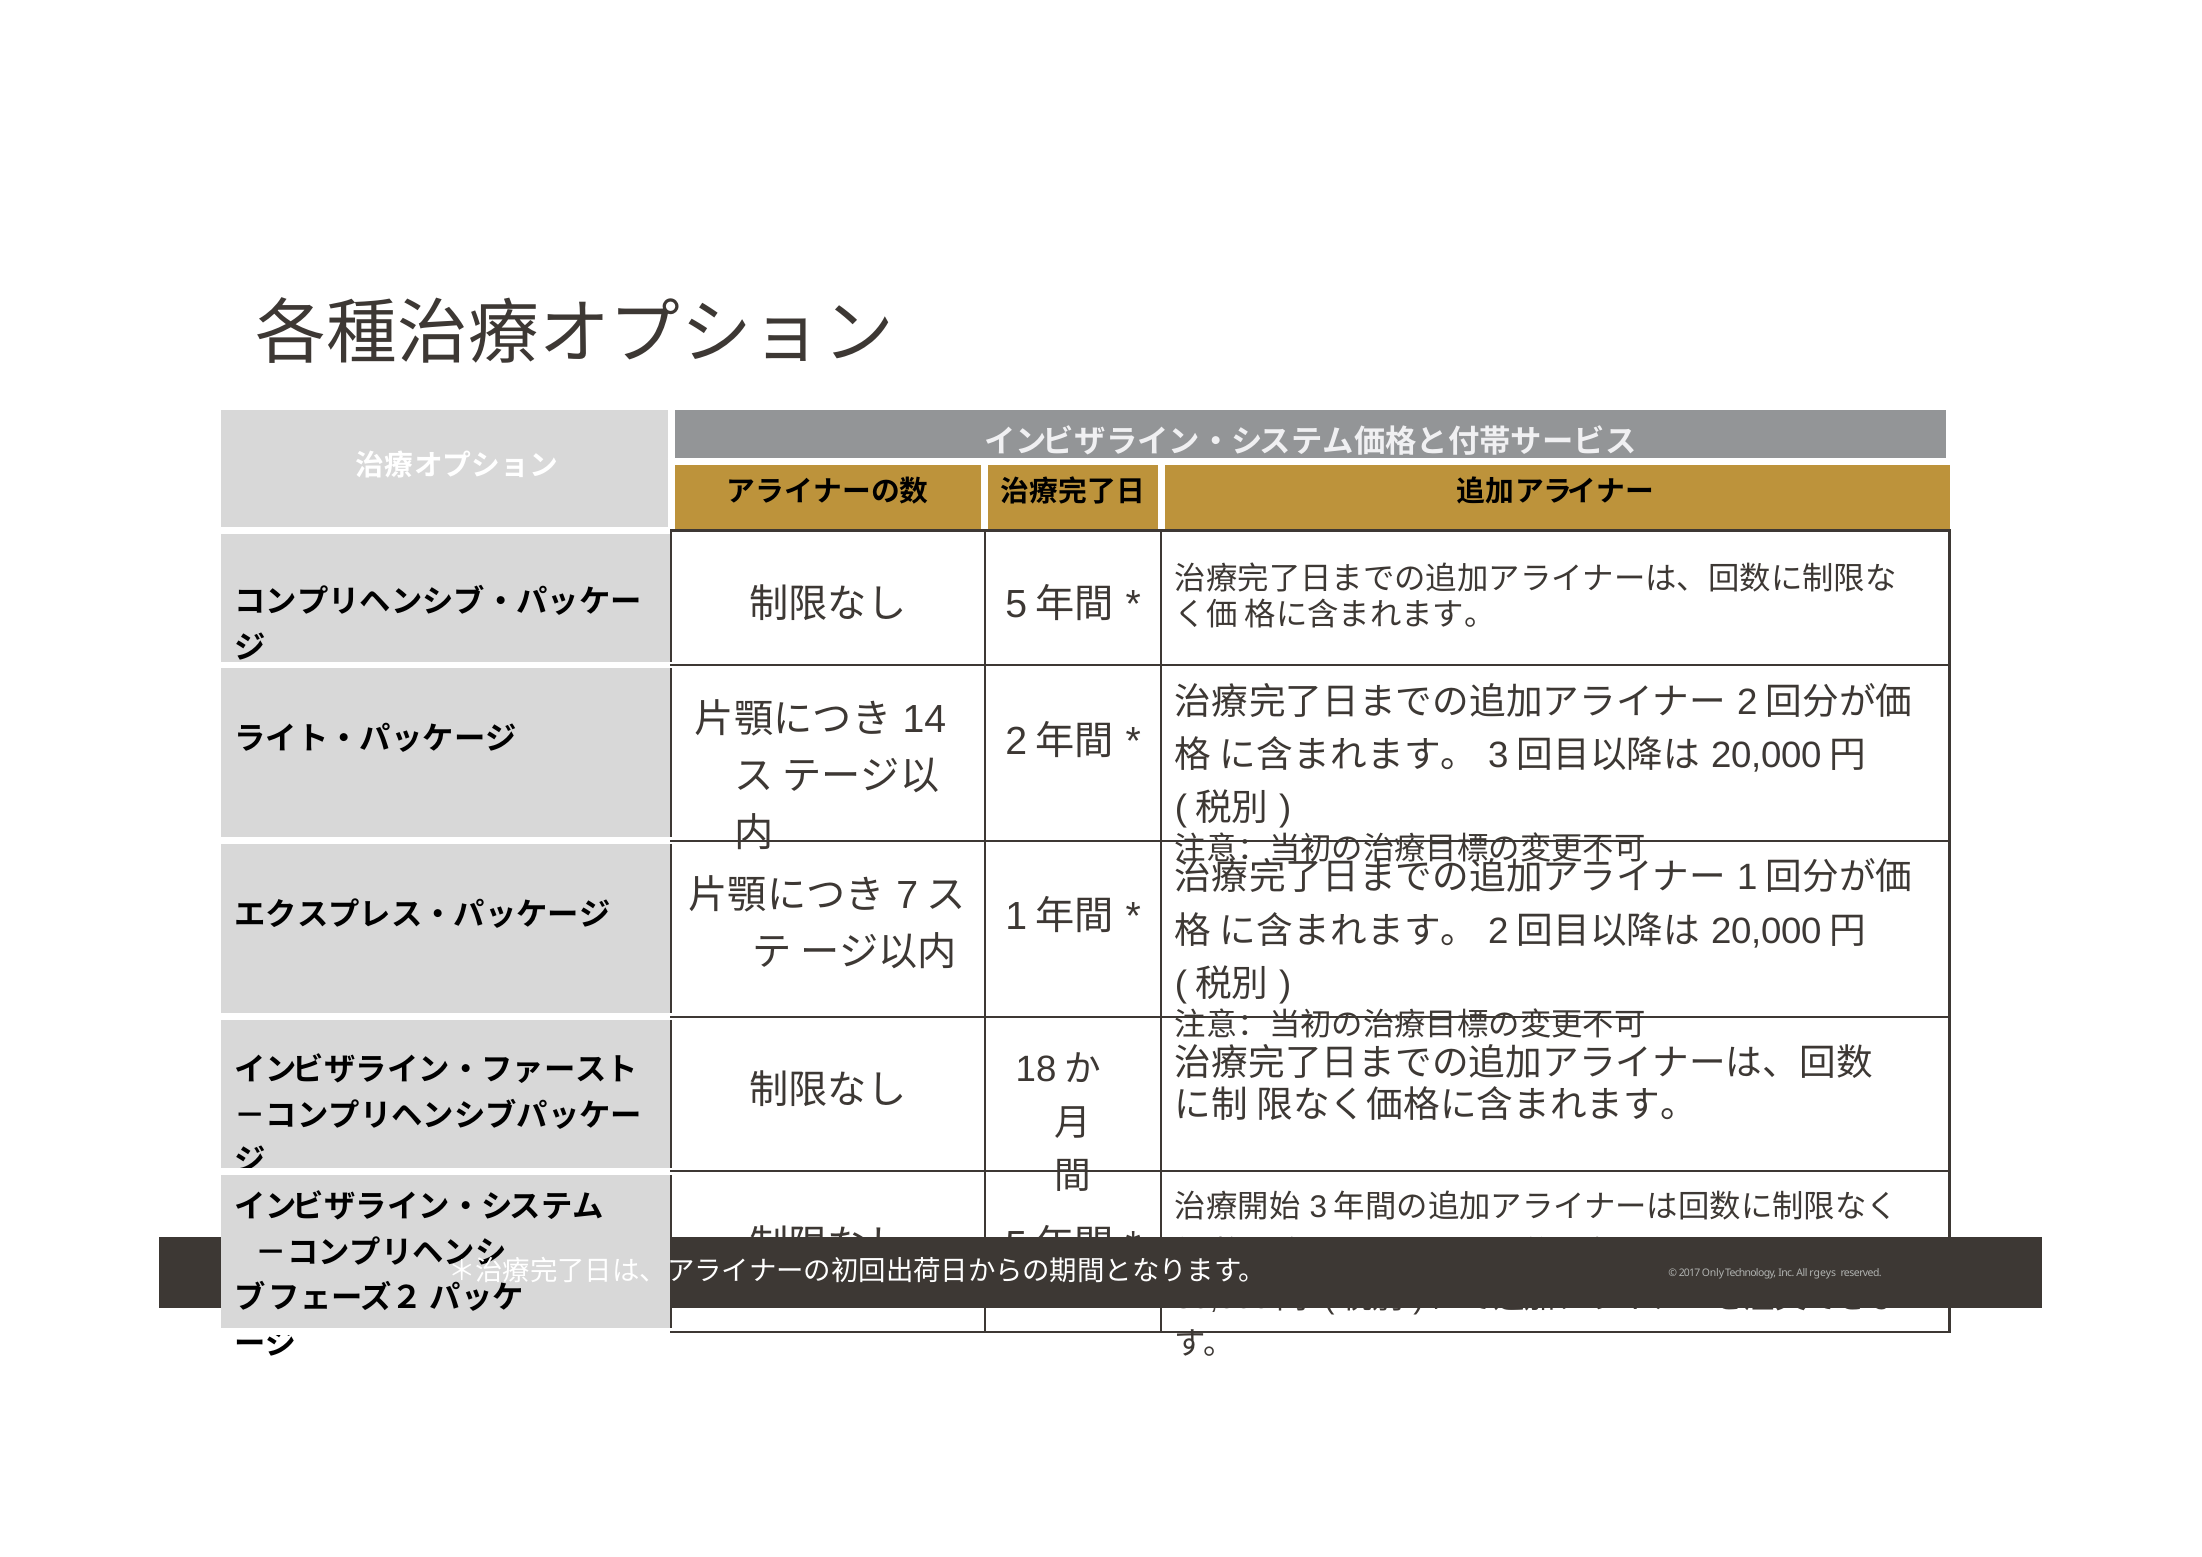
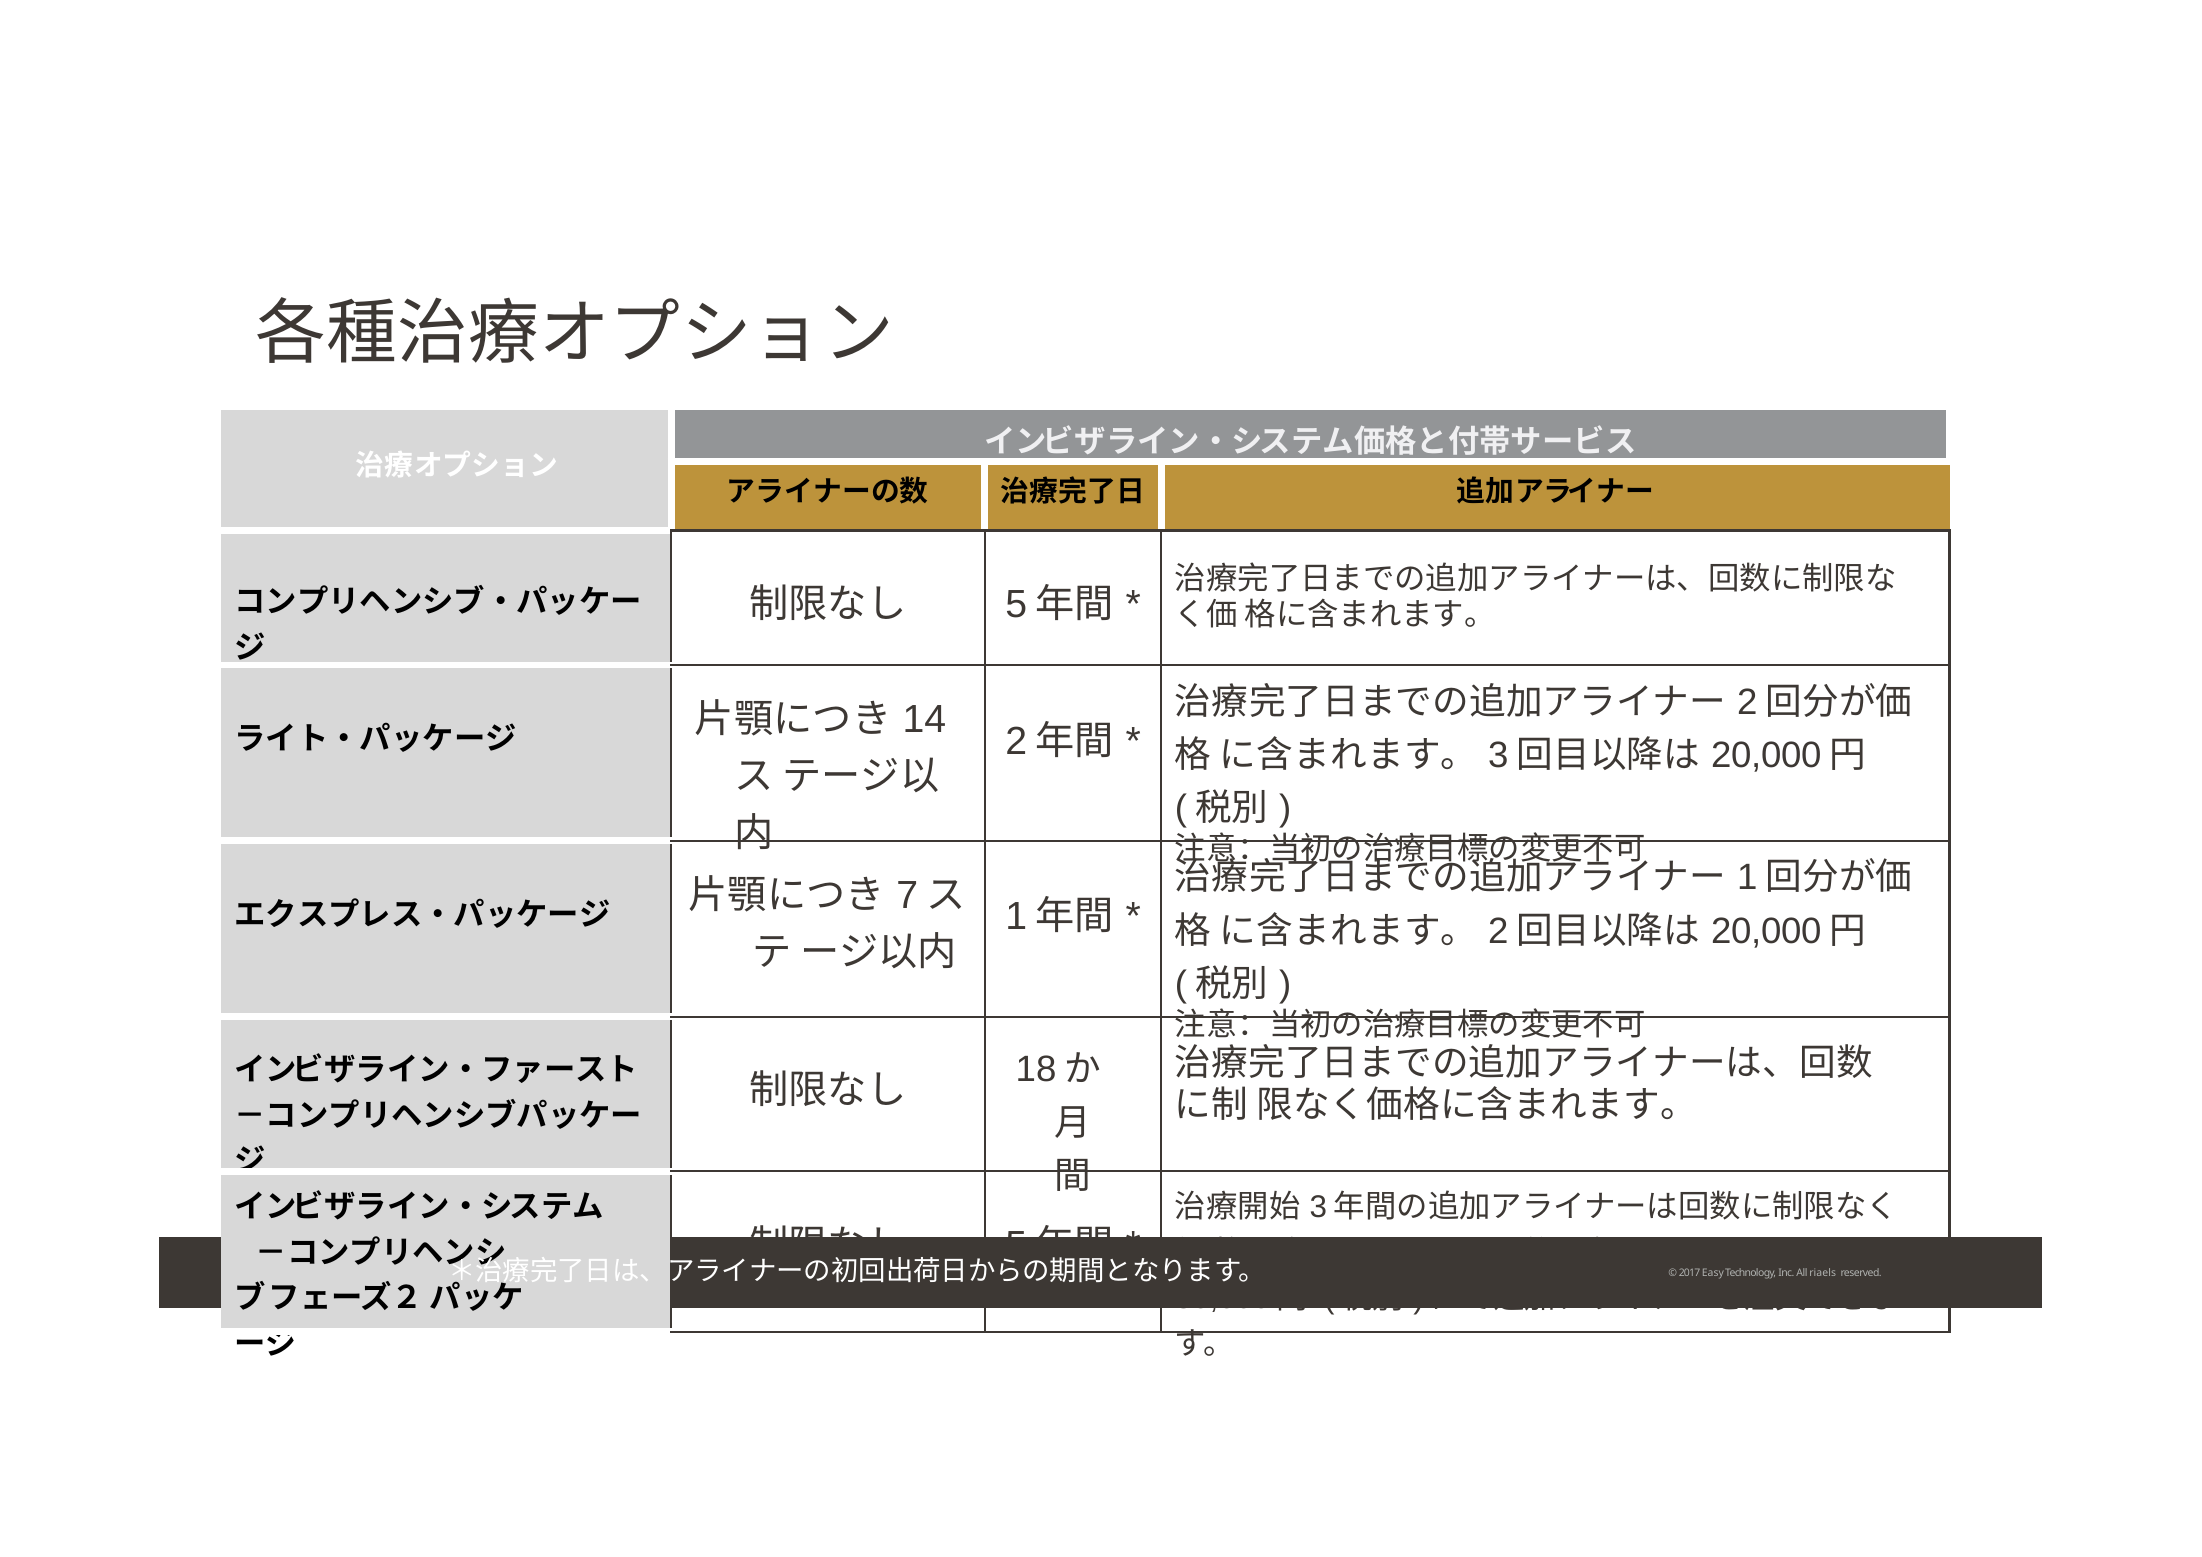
Only: Only -> Easy (1713, 1273)
rgeys: rgeys -> riaels (1823, 1273)
